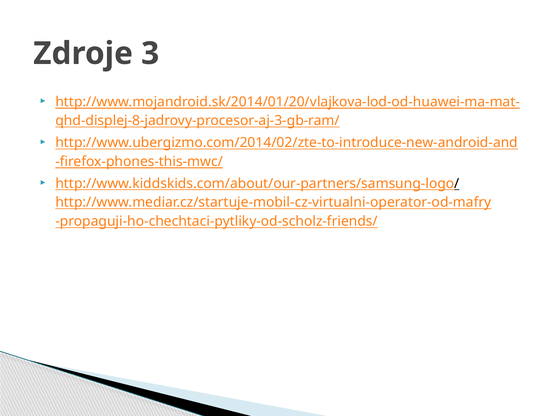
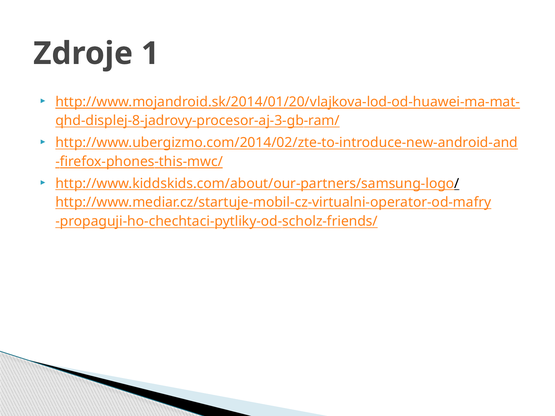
3: 3 -> 1 (150, 54)
